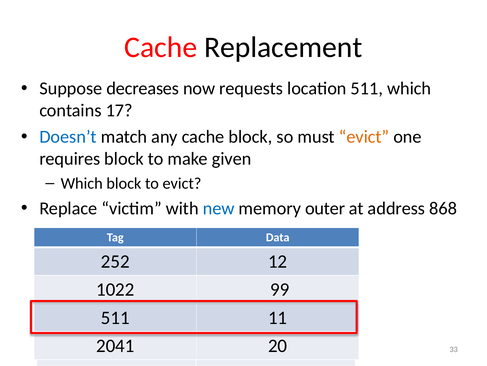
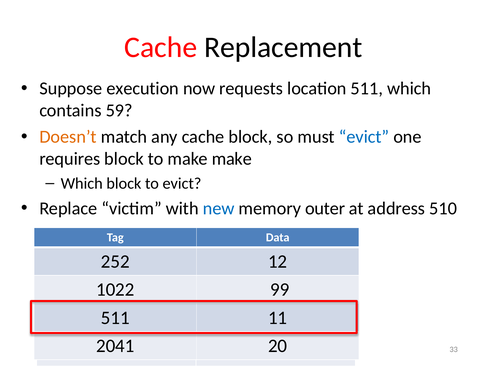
decreases: decreases -> execution (143, 88)
17: 17 -> 59 (119, 110)
Doesn’t colour: blue -> orange (68, 137)
evict colour: orange -> blue (364, 137)
make given: given -> make (232, 159)
868: 868 -> 510 (443, 208)
